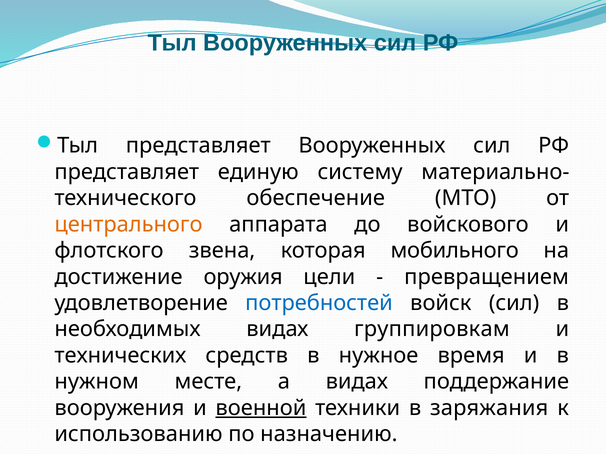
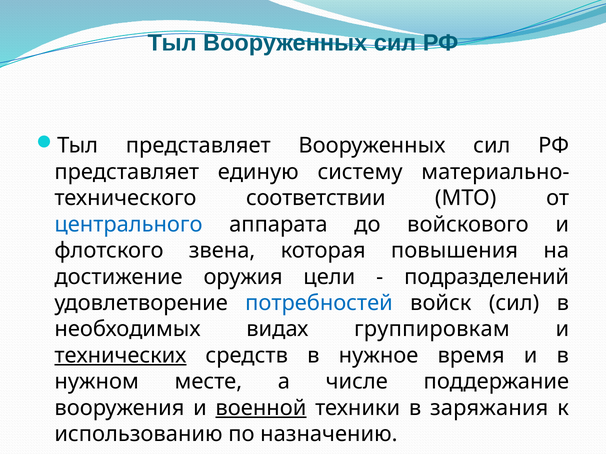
обеспечение: обеспечение -> соответствии (316, 198)
центрального colour: orange -> blue (128, 225)
мобильного: мобильного -> повышения (454, 251)
превращением: превращением -> подразделений (487, 277)
технических underline: none -> present (120, 356)
а видах: видах -> числе (357, 382)
